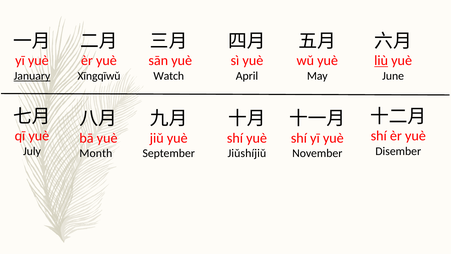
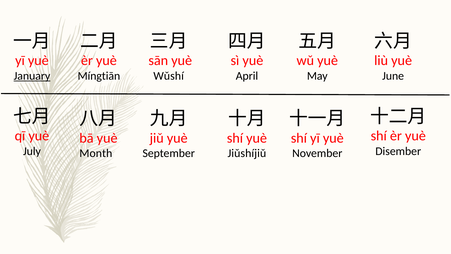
liù underline: present -> none (381, 60)
Xīngqīwǔ: Xīngqīwǔ -> Míngtiān (99, 76)
Watch: Watch -> Wǔshí (169, 76)
